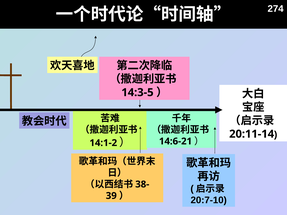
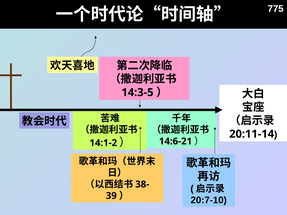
274: 274 -> 775 (276, 9)
